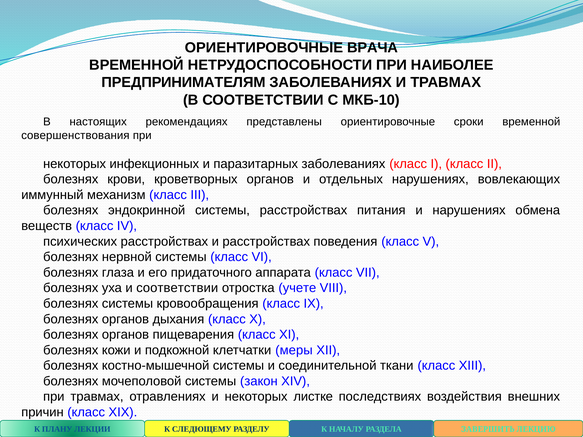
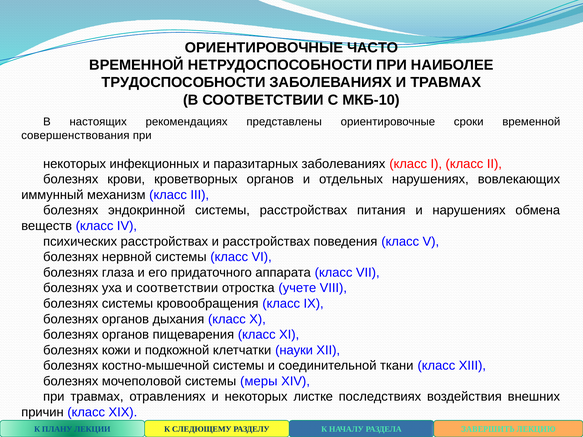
ВРАЧА: ВРАЧА -> ЧАСТО (373, 48)
ПРЕДПРИНИМАТЕЛЯМ: ПРЕДПРИНИМАТЕЛЯМ -> ТРУДОСПОСОБНОСТИ (184, 83)
меры: меры -> науки (294, 350)
закон: закон -> меры (259, 381)
